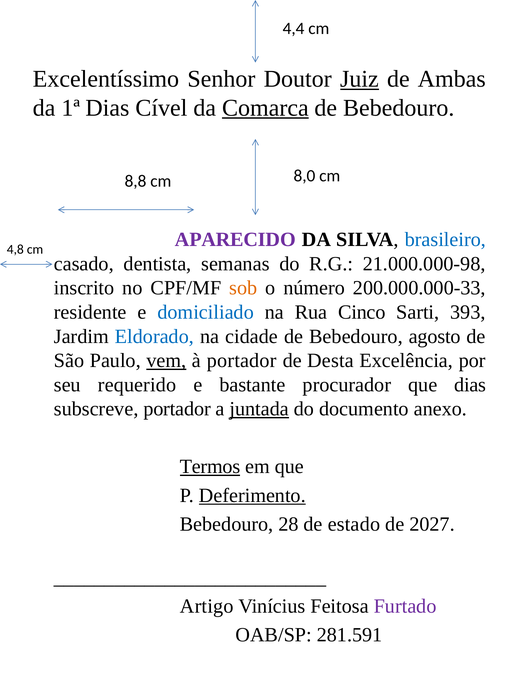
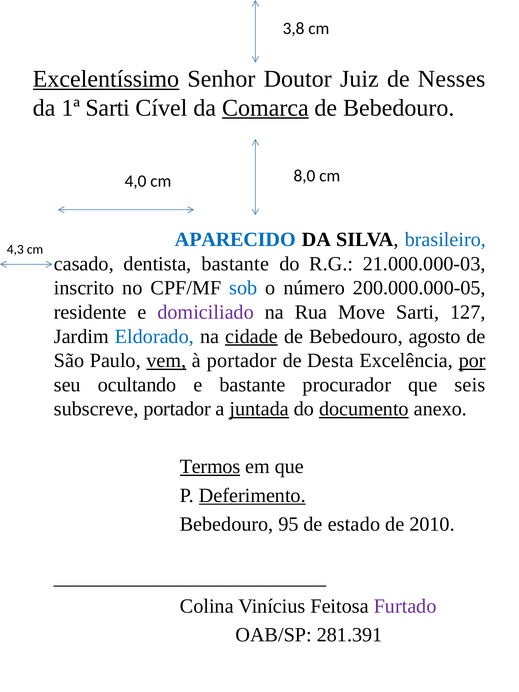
4,4: 4,4 -> 3,8 (294, 29)
Excelentíssimo underline: none -> present (106, 79)
Juiz underline: present -> none (360, 79)
Ambas: Ambas -> Nesses (452, 79)
1ª Dias: Dias -> Sarti (108, 108)
8,8: 8,8 -> 4,0 (135, 181)
APARECIDO colour: purple -> blue (235, 239)
4,8: 4,8 -> 4,3 (15, 249)
dentista semanas: semanas -> bastante (235, 264)
21.000.000-98: 21.000.000-98 -> 21.000.000-03 (424, 264)
sob colour: orange -> blue (243, 288)
200.000.000-33: 200.000.000-33 -> 200.000.000-05 (419, 288)
domiciliado colour: blue -> purple (206, 312)
Cinco: Cinco -> Move (362, 312)
393: 393 -> 127 (468, 312)
cidade underline: none -> present (251, 336)
por underline: none -> present (472, 361)
requerido: requerido -> ocultando (137, 385)
que dias: dias -> seis (470, 385)
documento underline: none -> present (364, 409)
28: 28 -> 95 (288, 524)
2027: 2027 -> 2010 (432, 524)
Artigo: Artigo -> Colina (207, 606)
281.591: 281.591 -> 281.391 (350, 635)
